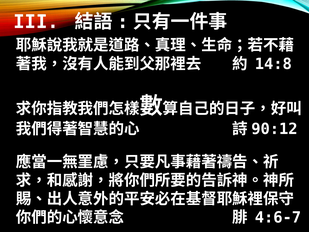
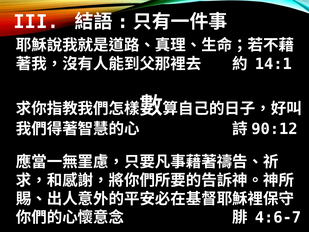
14:8: 14:8 -> 14:1 (273, 64)
